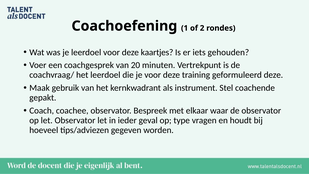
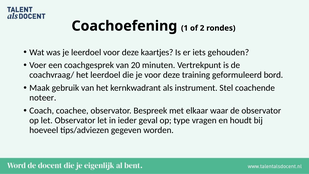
geformuleerd deze: deze -> bord (273, 75)
gepakt: gepakt -> noteer (43, 98)
